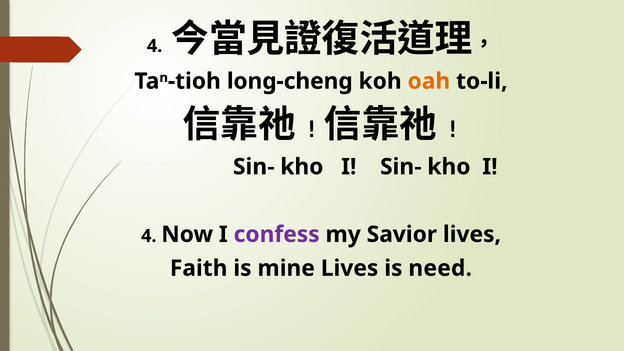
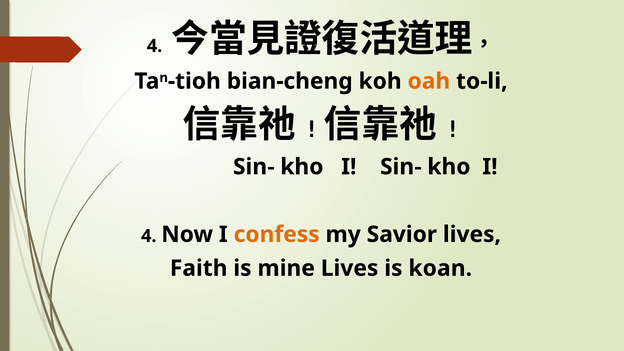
long-cheng: long-cheng -> bian-cheng (290, 81)
confess colour: purple -> orange (277, 234)
need: need -> koan (440, 268)
